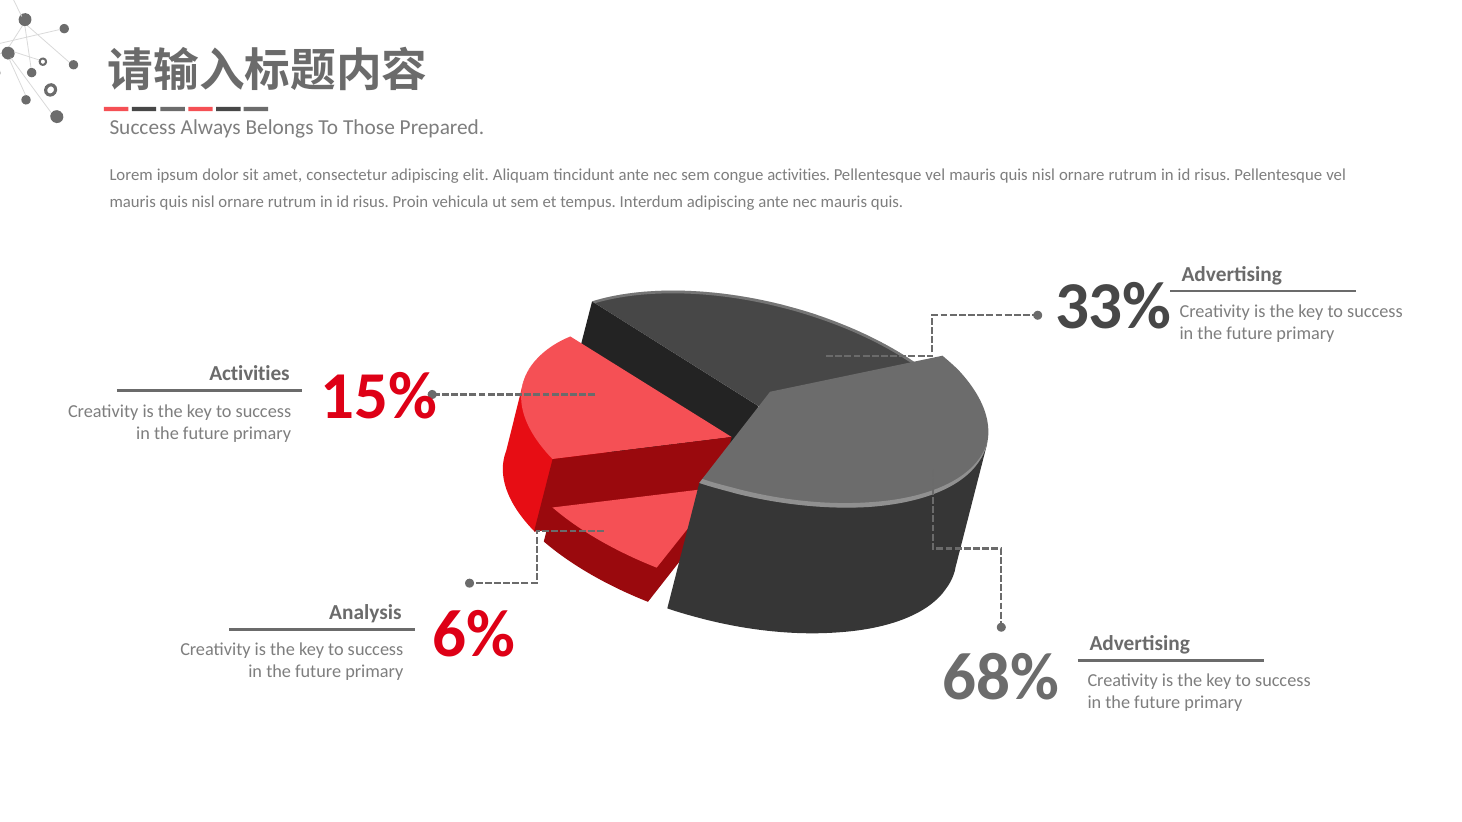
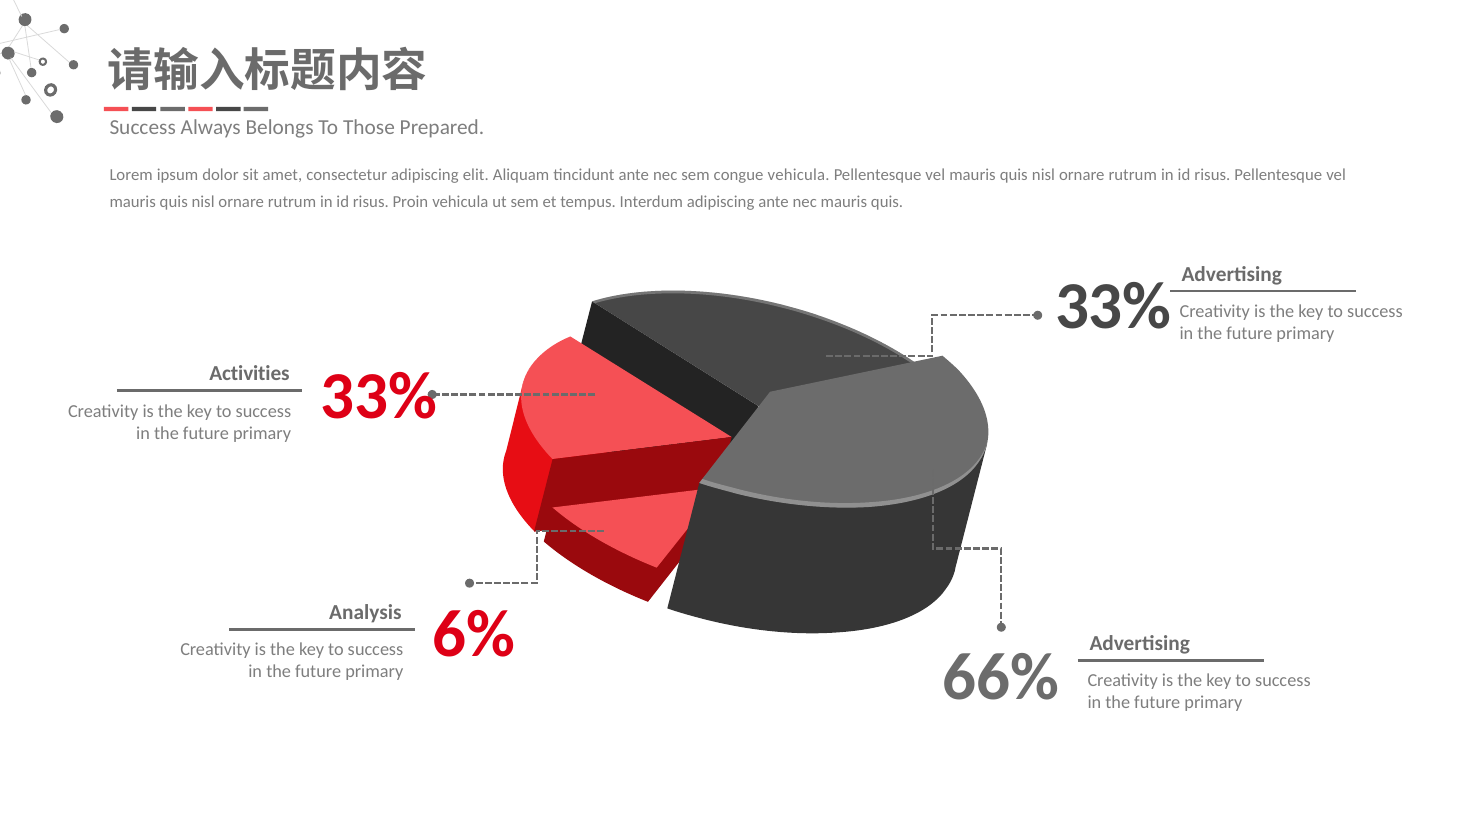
congue activities: activities -> vehicula (799, 175)
15%: 15% -> 33% (379, 397)
68%: 68% -> 66% (1001, 678)
